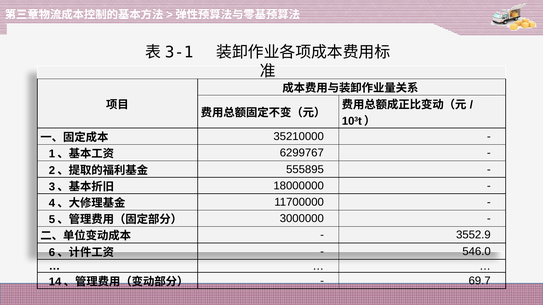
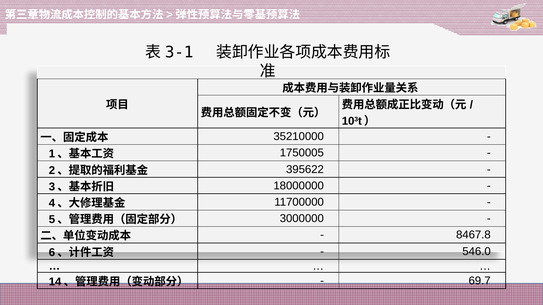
6299767: 6299767 -> 1750005 (302, 153)
555895: 555895 -> 395622 (305, 170)
3552.9: 3552.9 -> 8467.8 (473, 235)
